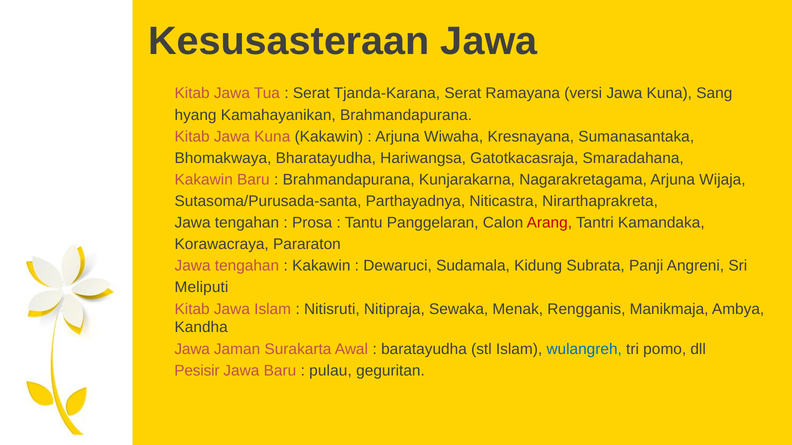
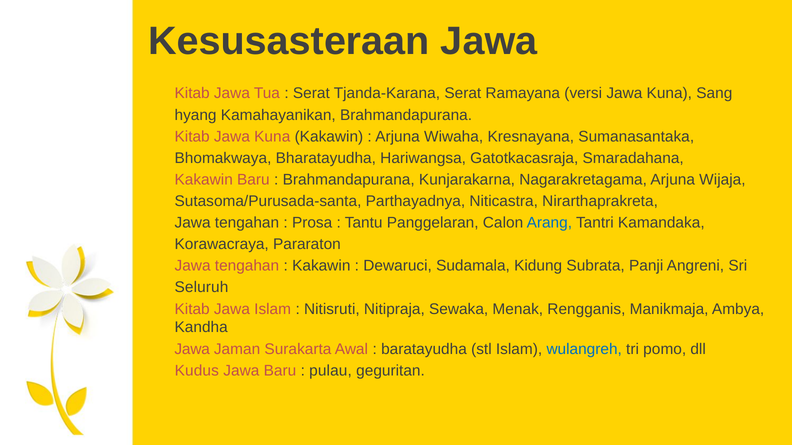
Arang colour: red -> blue (549, 223)
Meliputi: Meliputi -> Seluruh (201, 288)
Pesisir: Pesisir -> Kudus (197, 371)
